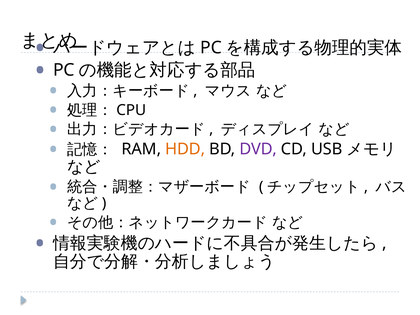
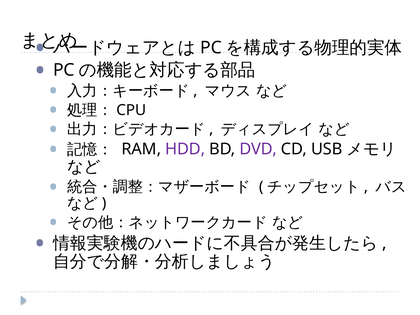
HDD colour: orange -> purple (185, 149)
